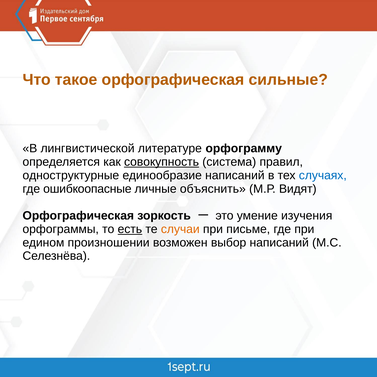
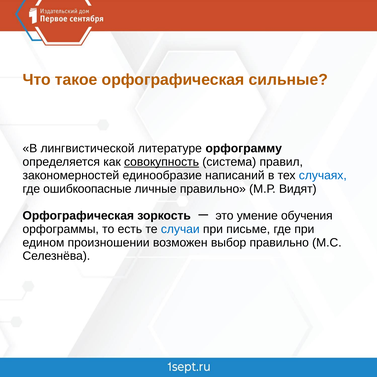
одноструктурные: одноструктурные -> закономерностей (71, 175)
личные объяснить: объяснить -> правильно (213, 189)
изучения: изучения -> обучения (307, 216)
есть underline: present -> none (130, 229)
случаи colour: orange -> blue (180, 229)
выбор написаний: написаний -> правильно (279, 243)
